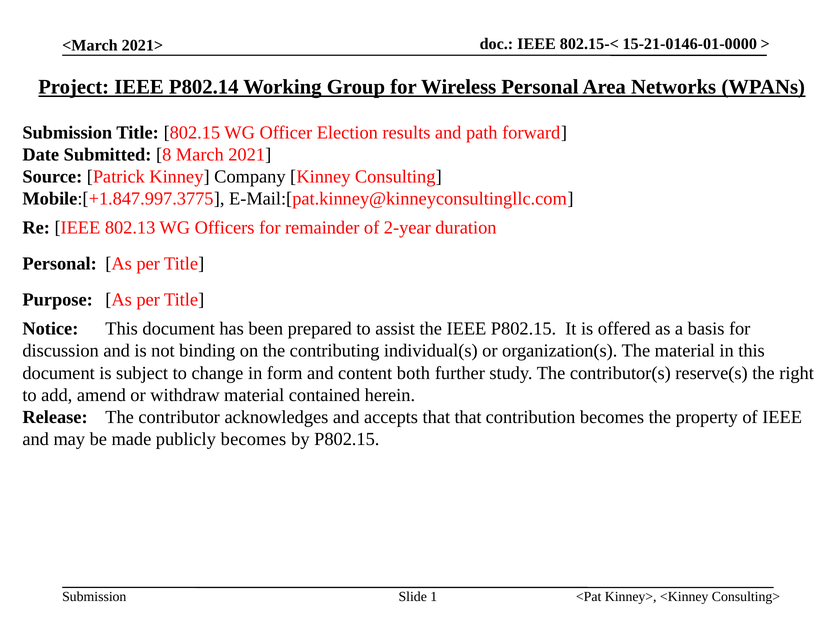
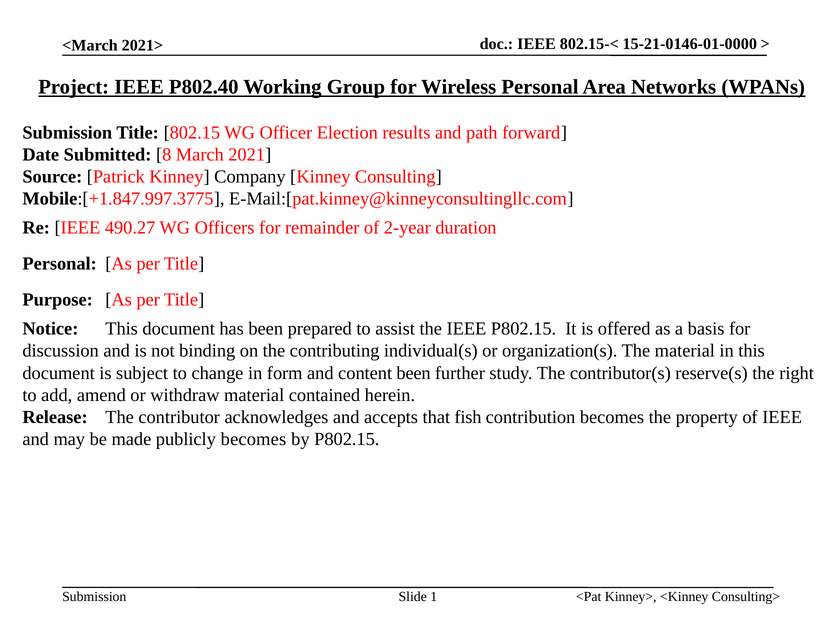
P802.14: P802.14 -> P802.40 (204, 87)
802.13: 802.13 -> 490.27 (130, 228)
content both: both -> been (414, 373)
that that: that -> fish (468, 417)
